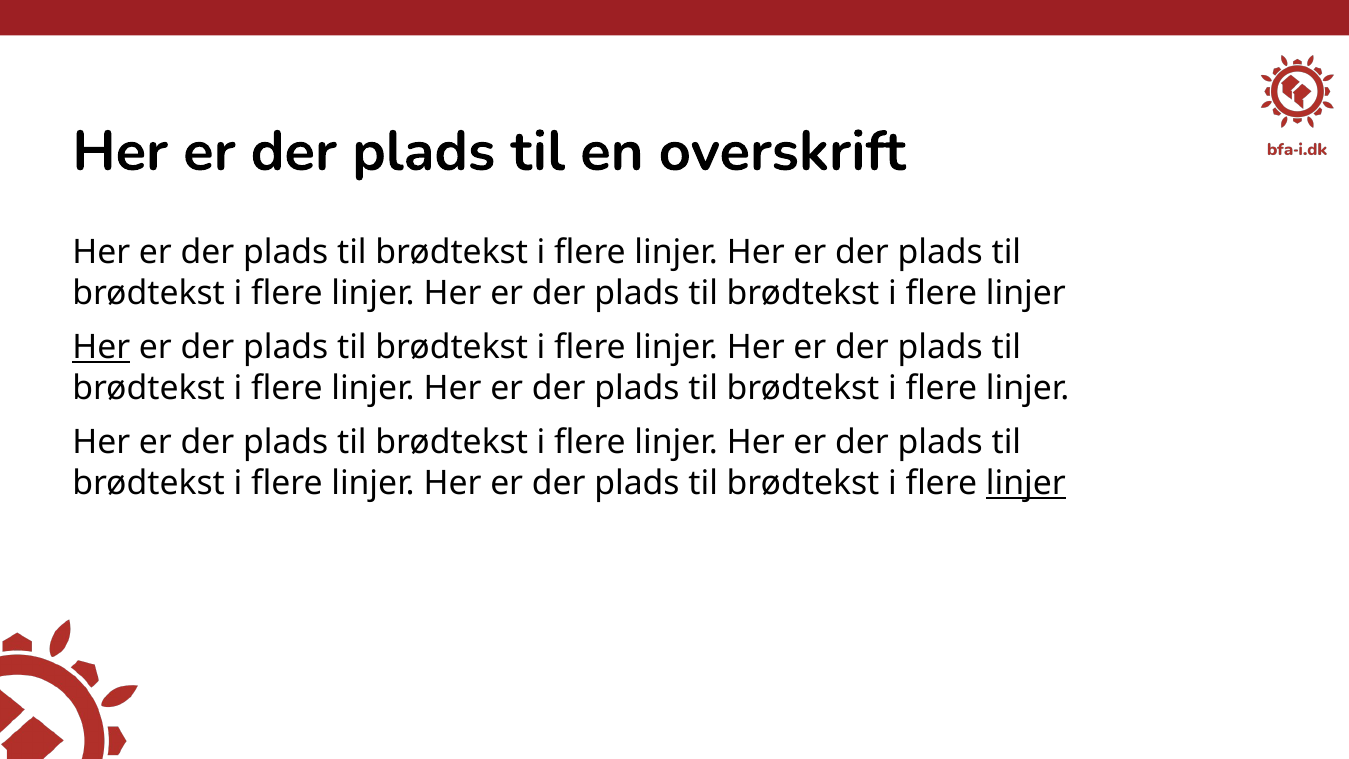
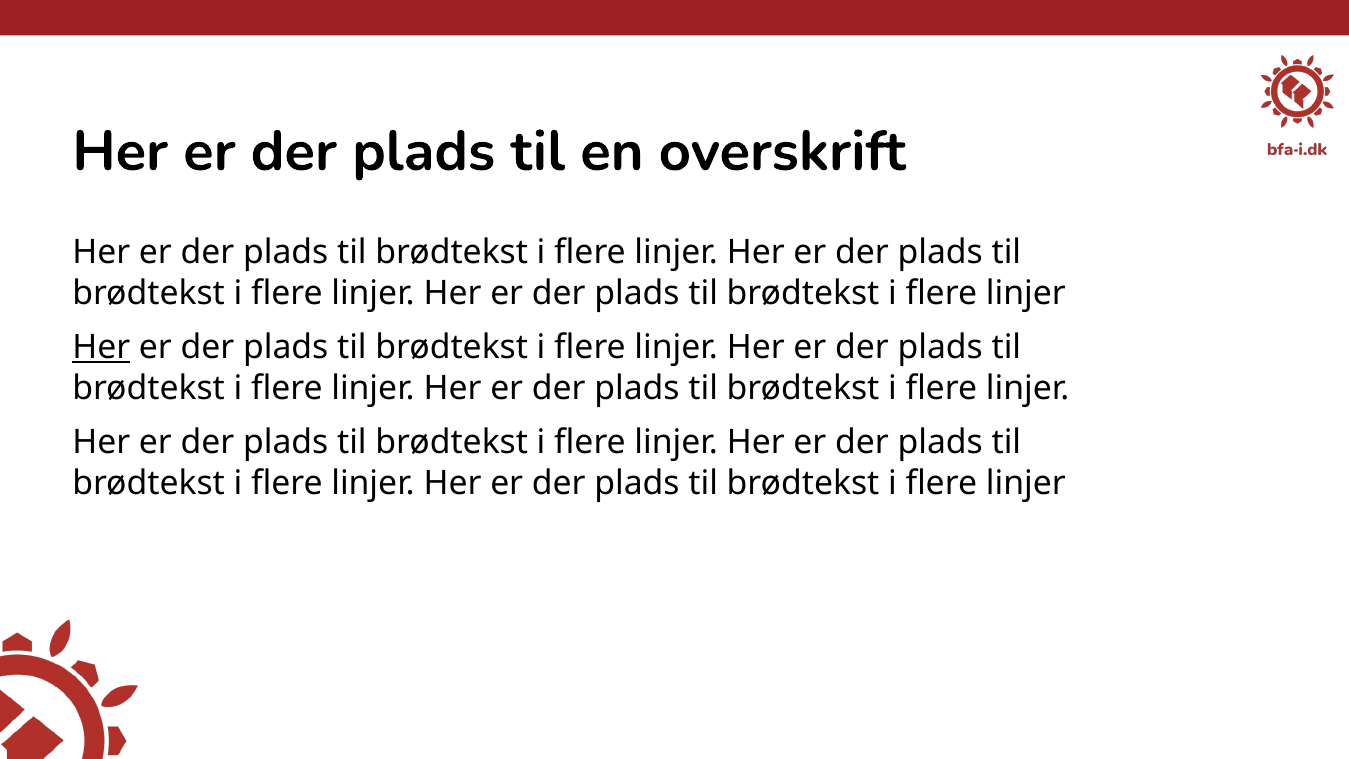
linjer underline: present -> none (1026, 483)
